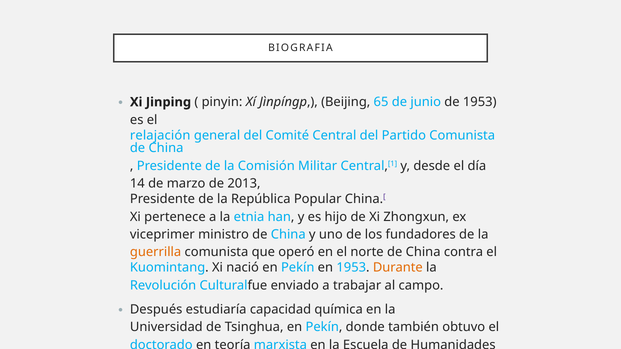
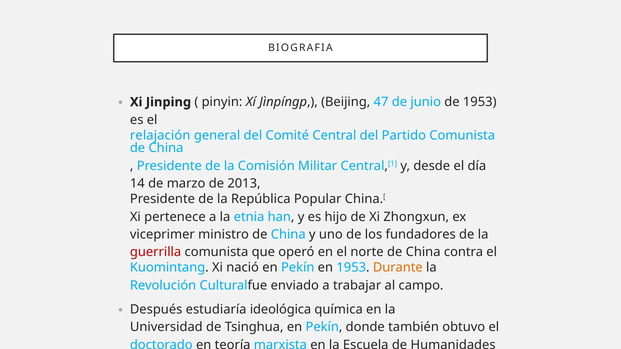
65: 65 -> 47 (381, 102)
guerrilla colour: orange -> red (156, 252)
capacidad: capacidad -> ideológica (281, 310)
